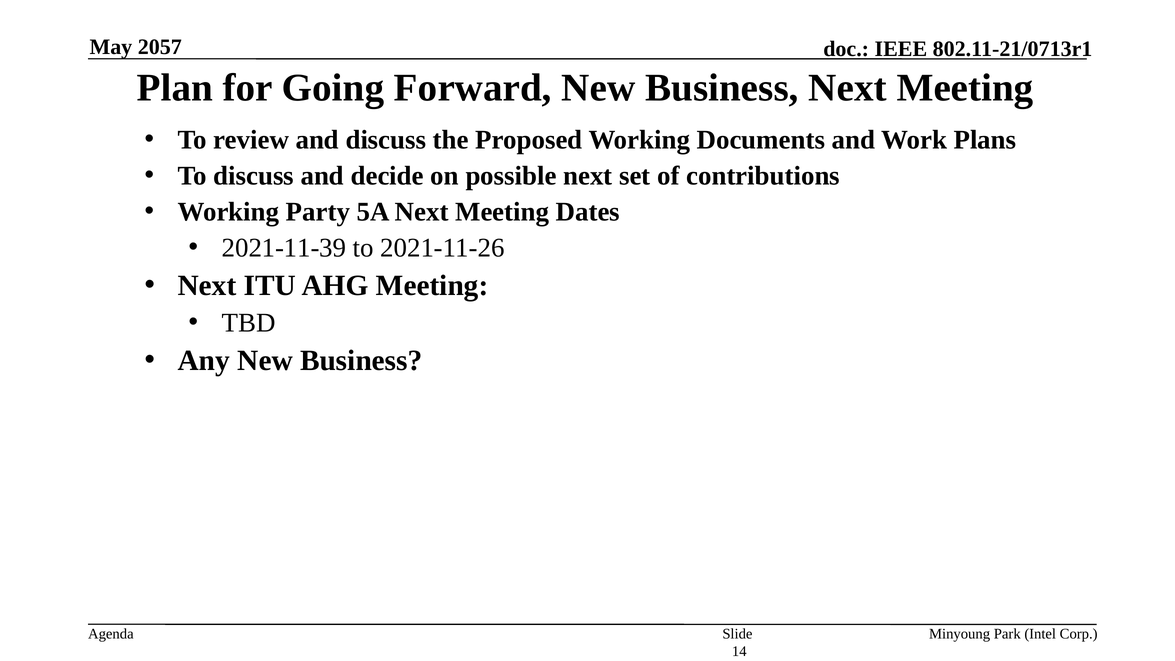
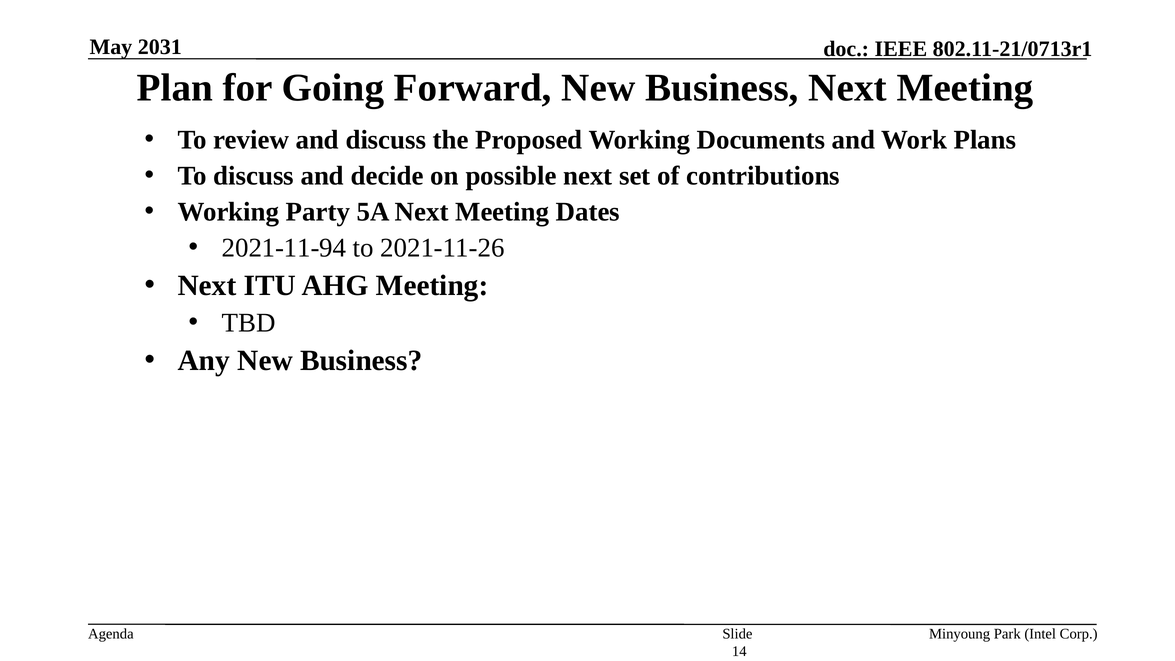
2057: 2057 -> 2031 (160, 47)
2021-11-39: 2021-11-39 -> 2021-11-94 (284, 248)
